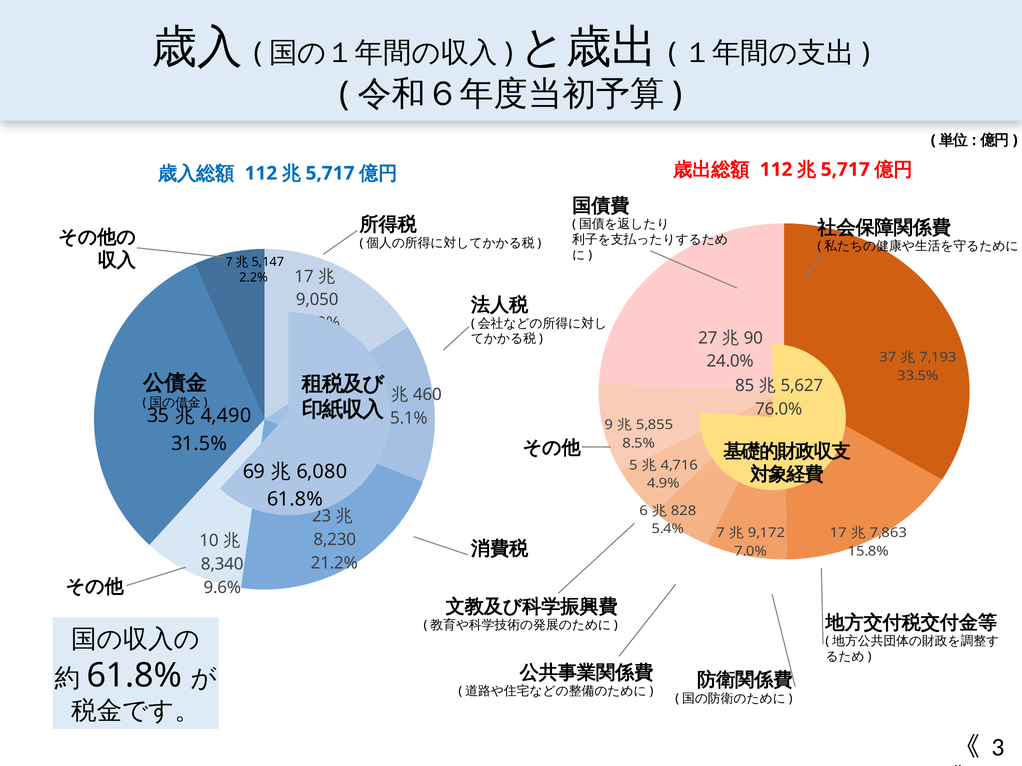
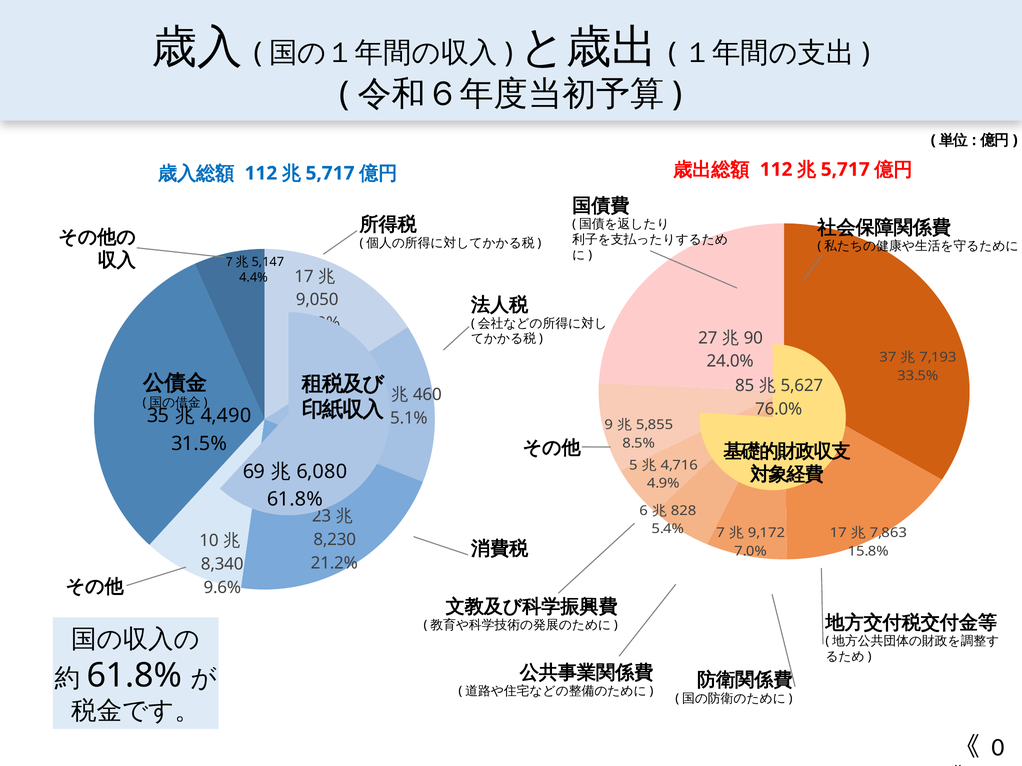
2.2%: 2.2% -> 4.4% (254, 278)
3: 3 -> 0 (998, 748)
